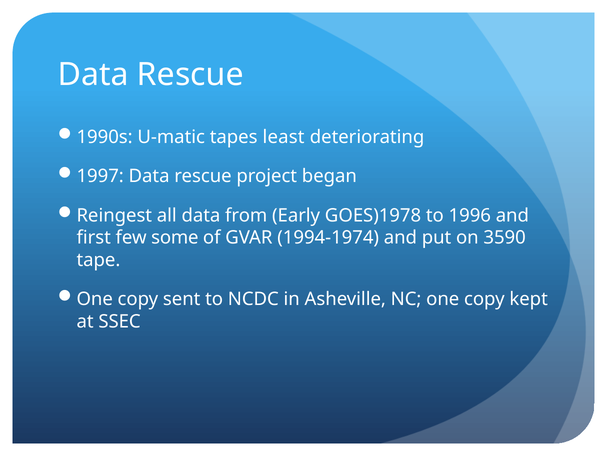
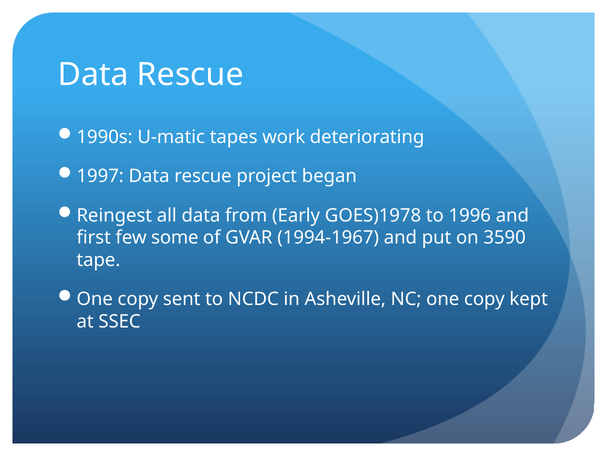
least: least -> work (284, 137)
1994-1974: 1994-1974 -> 1994-1967 (328, 237)
